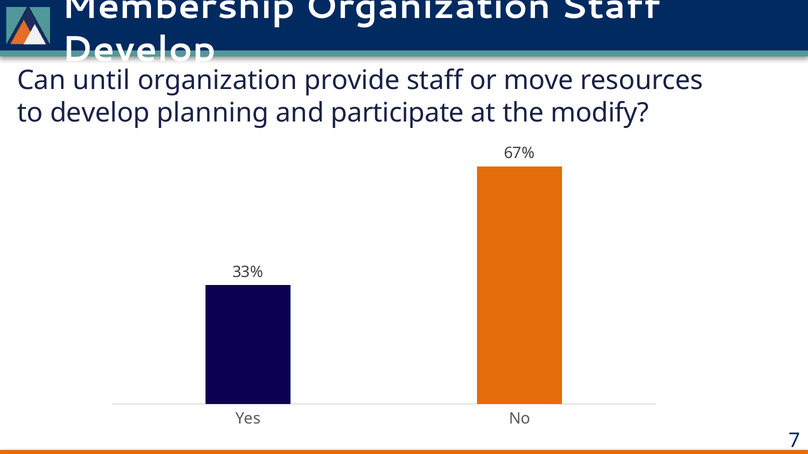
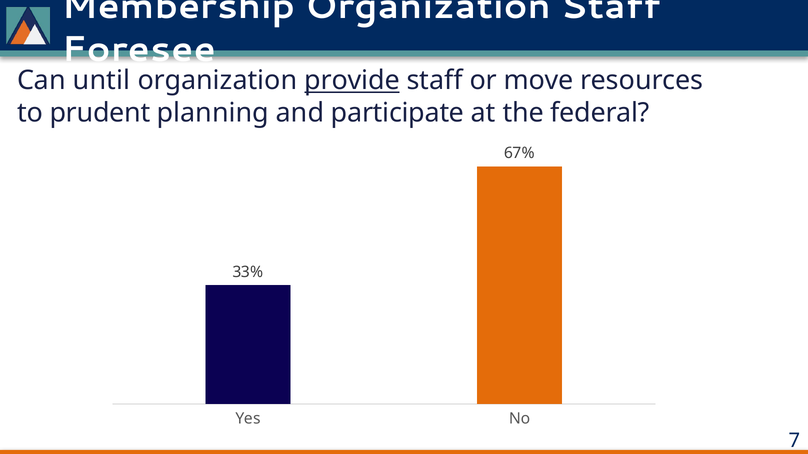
Develop: Develop -> Foresee (139, 49)
provide underline: none -> present (352, 81)
to develop: develop -> prudent (100, 113)
modify: modify -> federal (600, 113)
